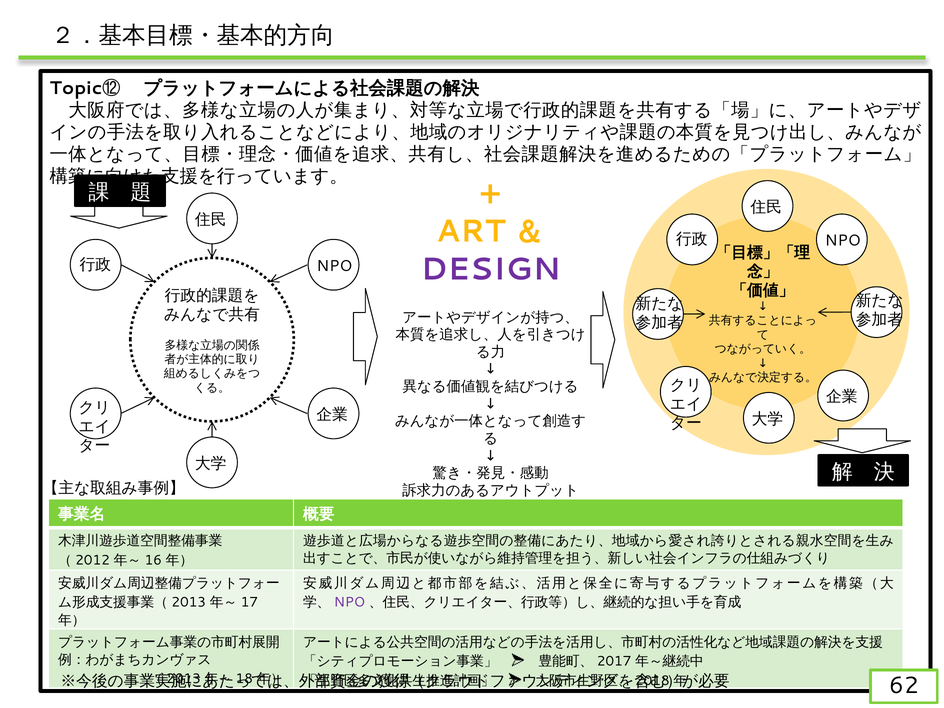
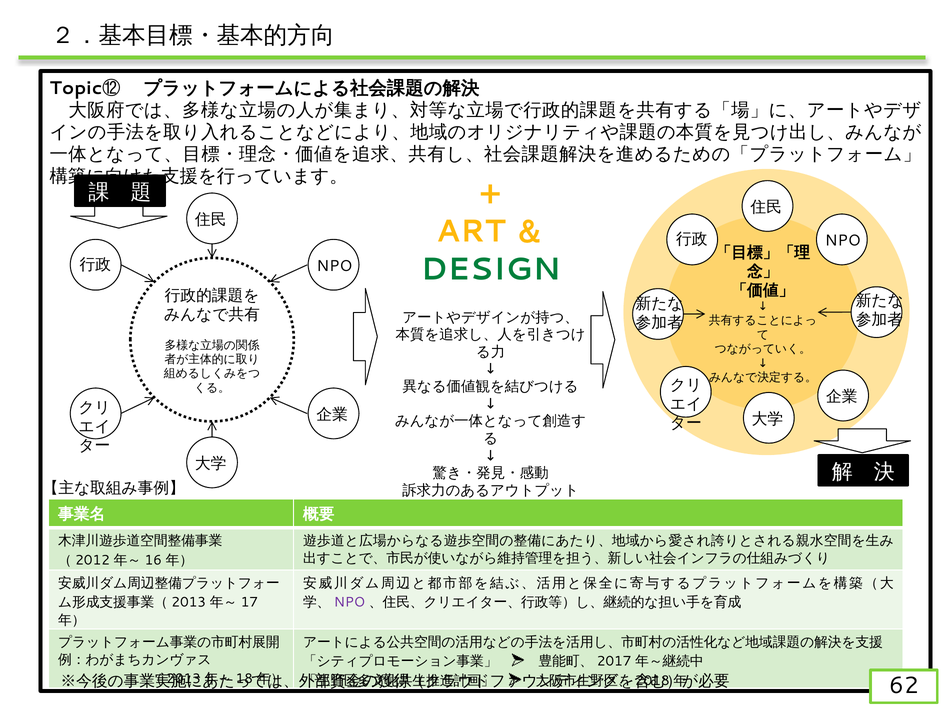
DESIGN colour: purple -> green (491, 269)
